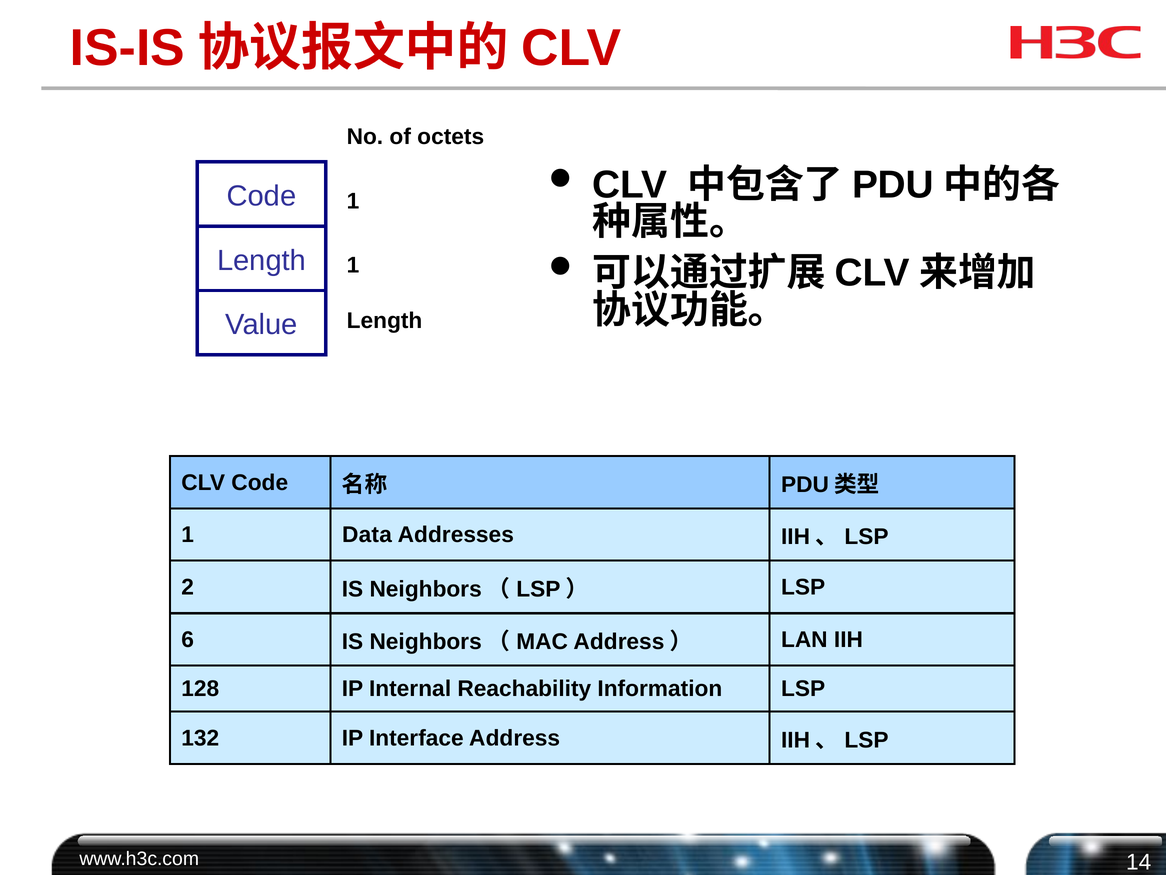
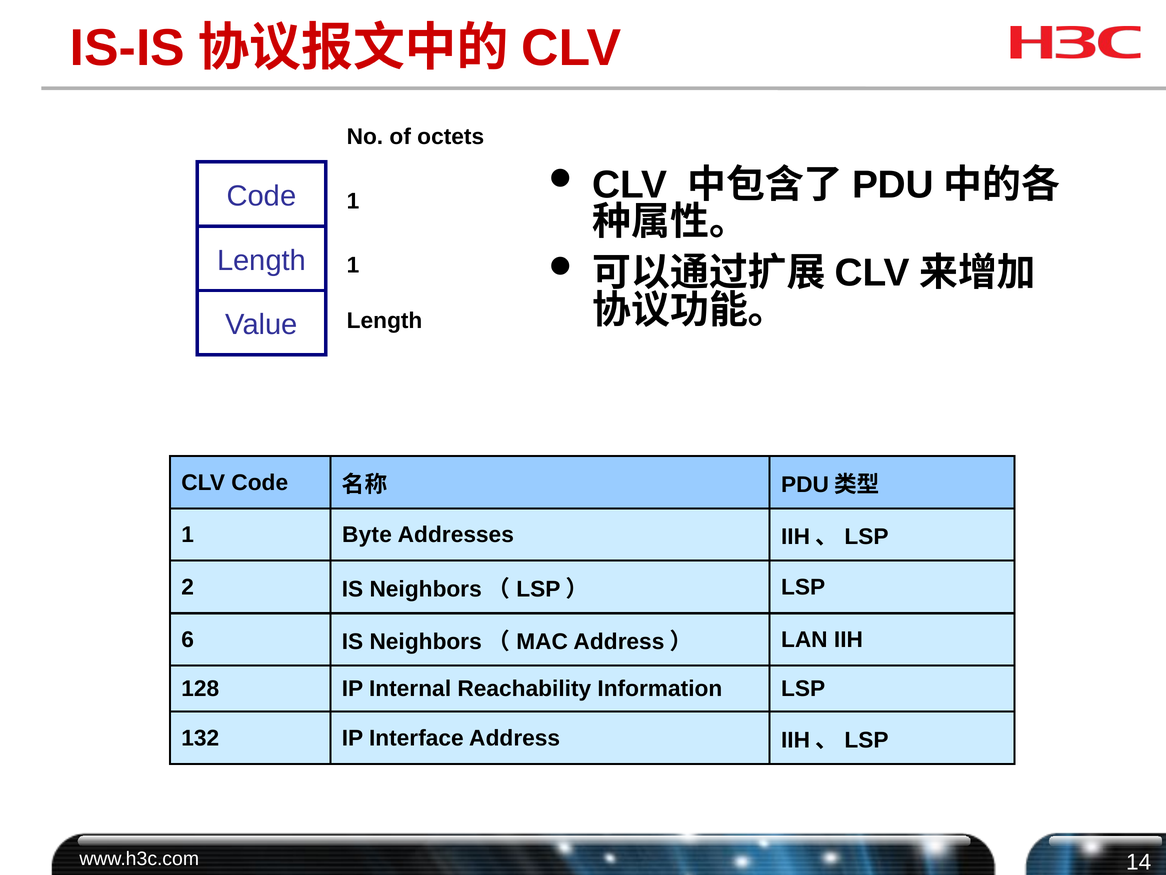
Data: Data -> Byte (367, 535)
